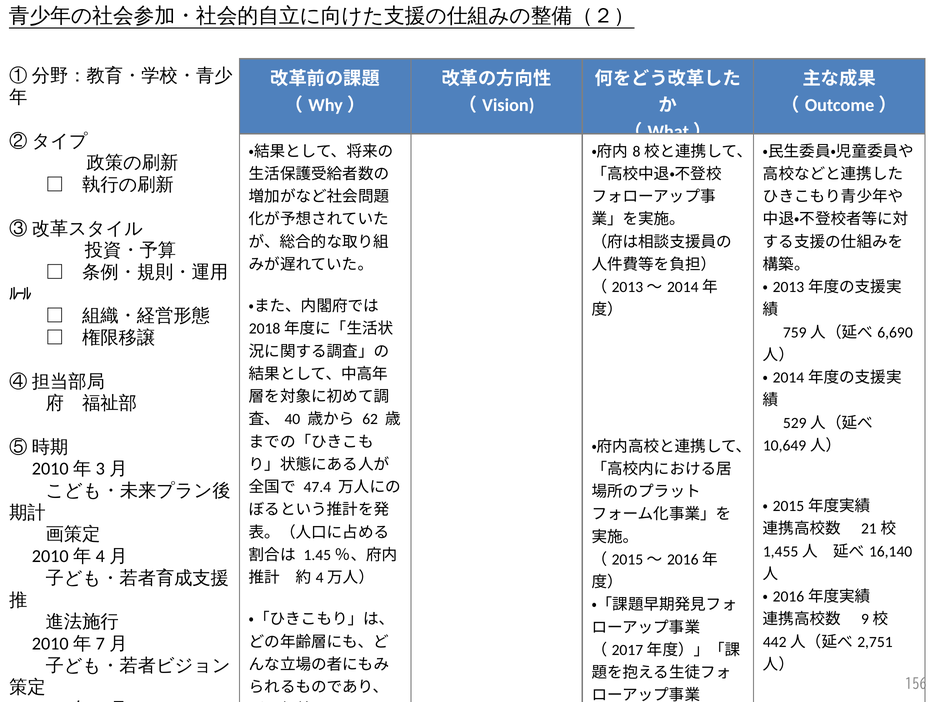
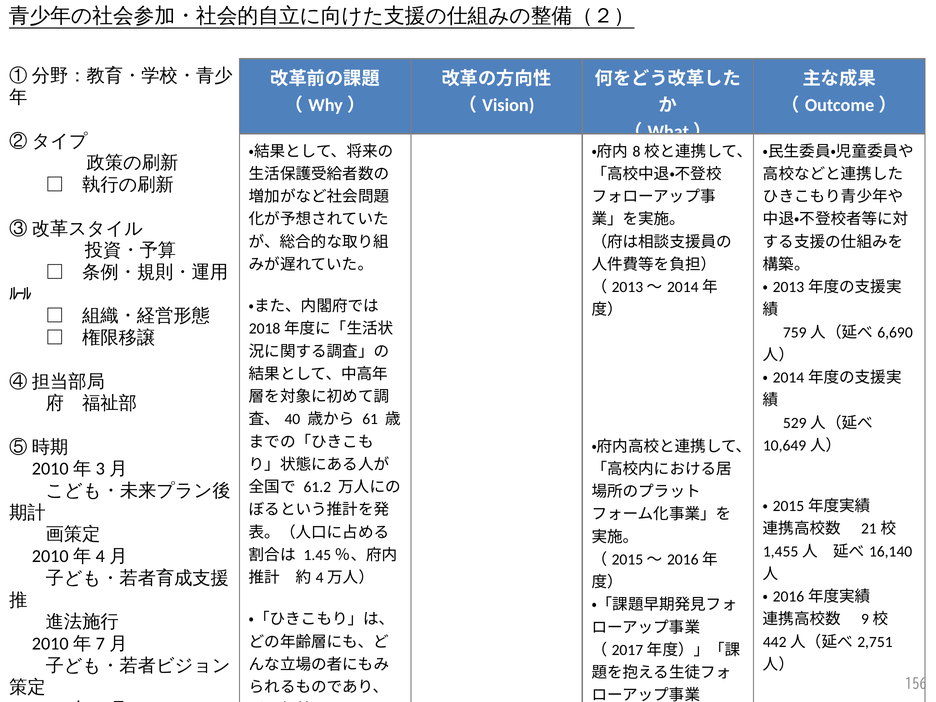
62: 62 -> 61 (370, 419)
47.4: 47.4 -> 61.2 (317, 487)
